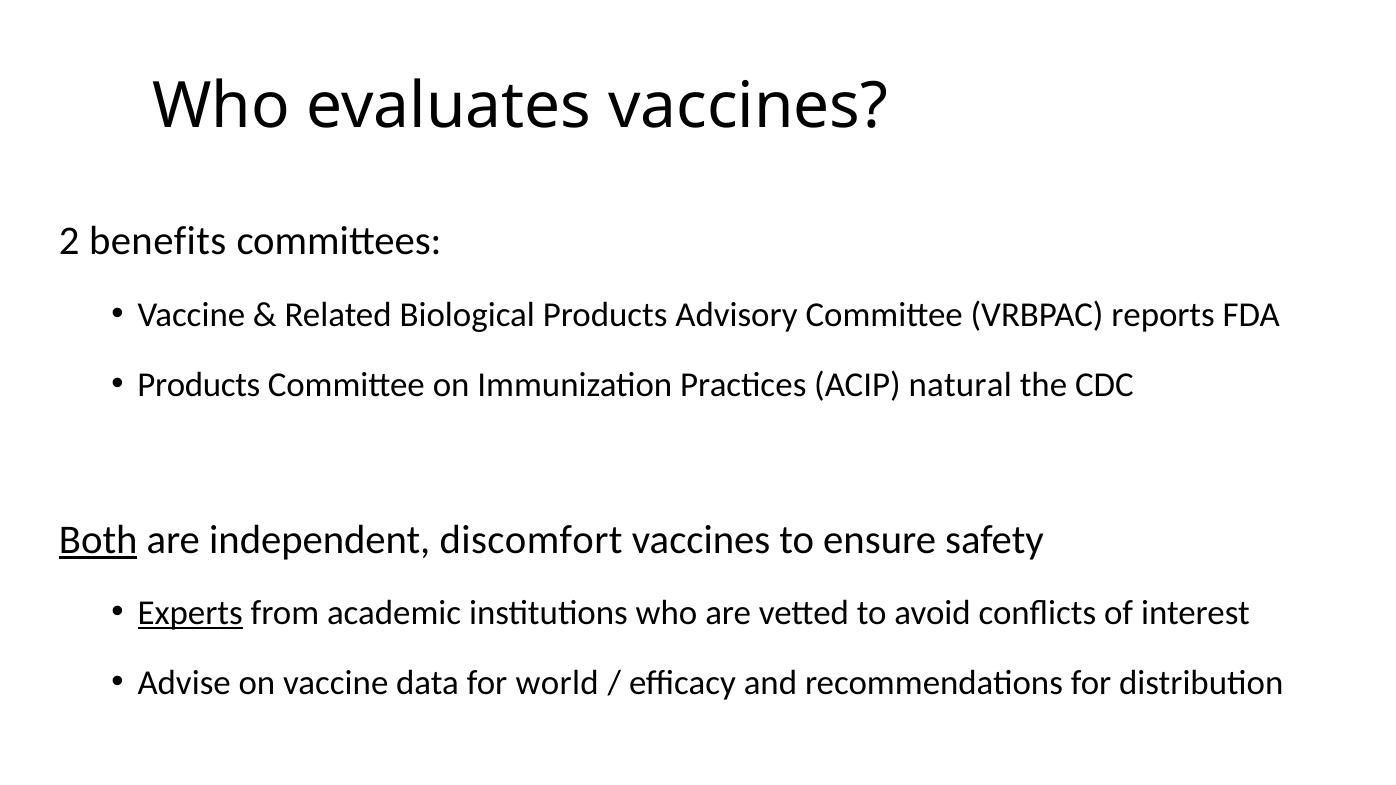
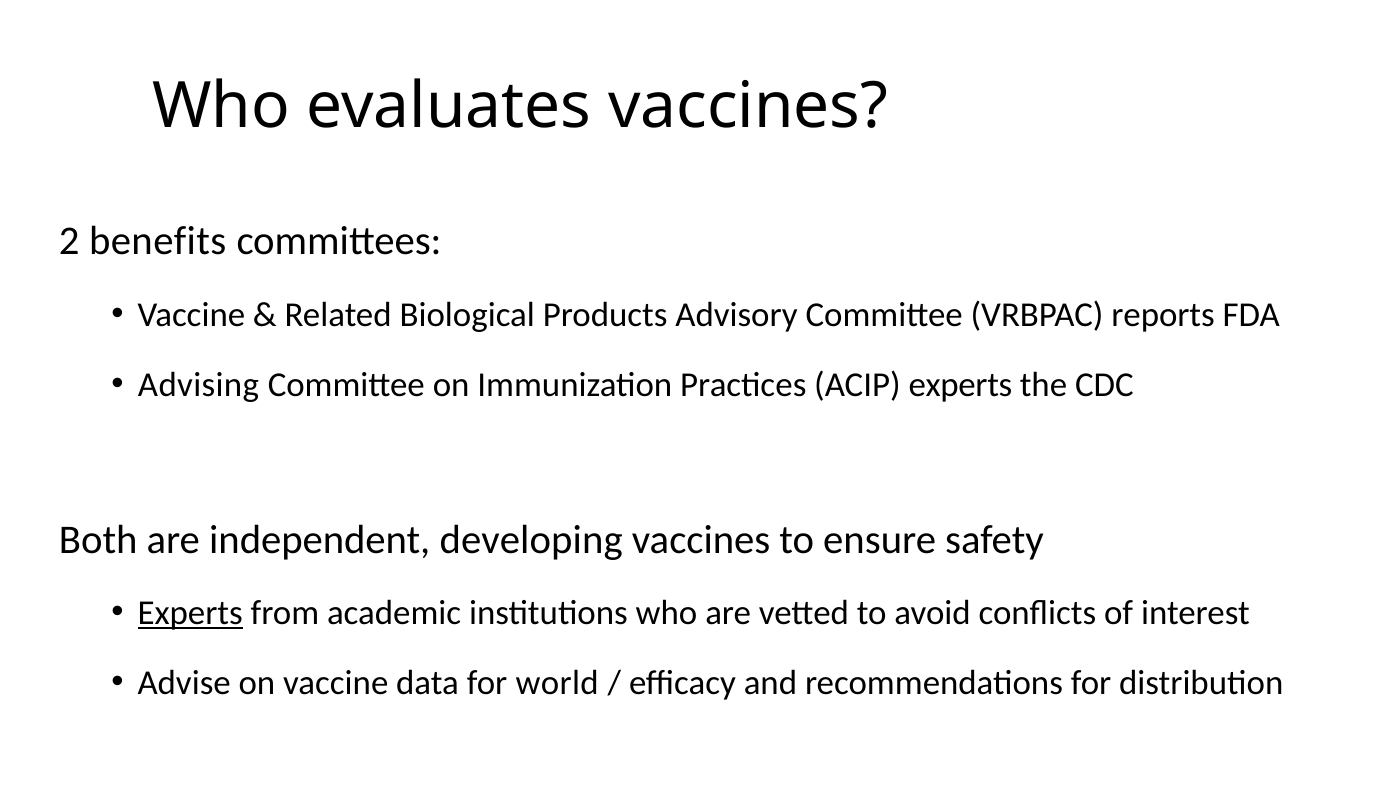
Products: Products -> Advising (199, 385)
ACIP natural: natural -> experts (960, 385)
Both underline: present -> none (98, 540)
discomfort: discomfort -> developing (531, 540)
